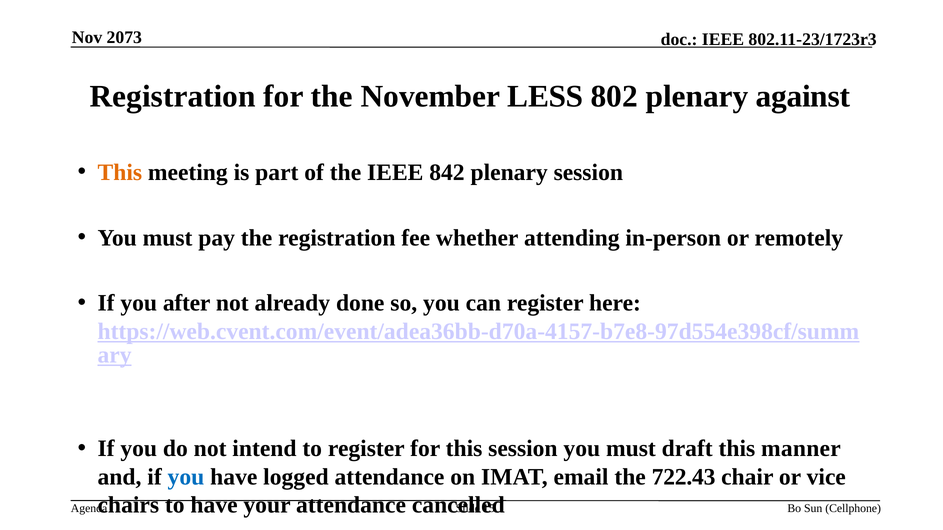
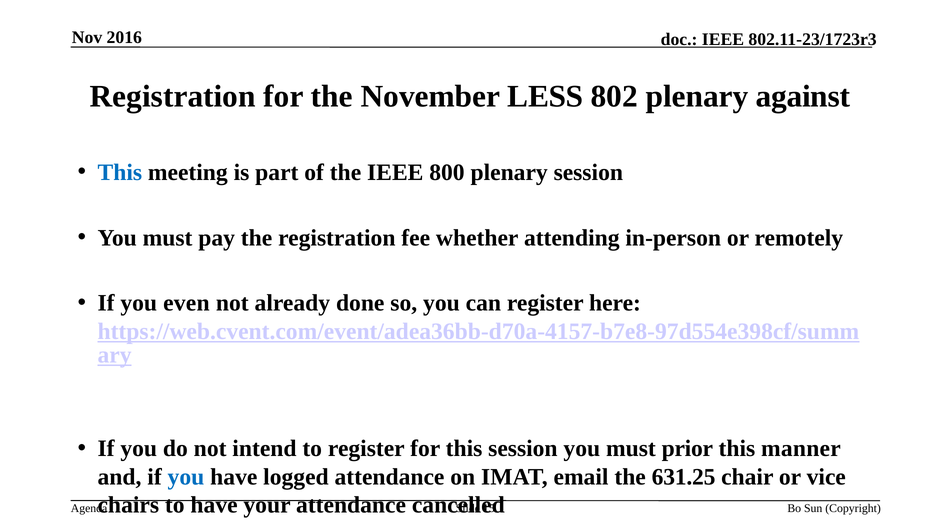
2073: 2073 -> 2016 (124, 37)
This colour: orange -> blue (120, 173)
842: 842 -> 800 (447, 173)
after: after -> even (186, 303)
draft: draft -> prior (687, 449)
722.43: 722.43 -> 631.25 (684, 477)
Cellphone: Cellphone -> Copyright (853, 509)
